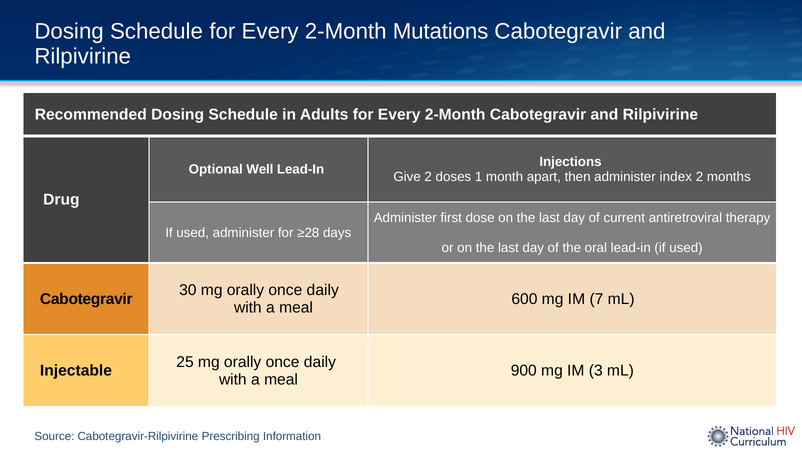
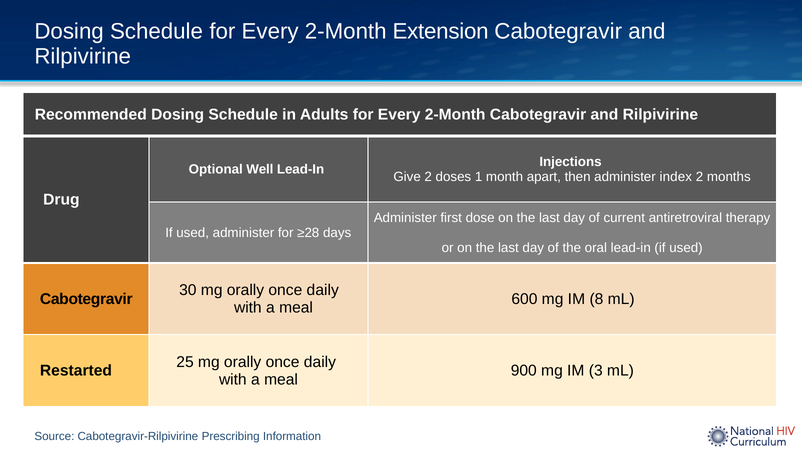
Mutations: Mutations -> Extension (441, 32)
7: 7 -> 8 (596, 299)
Injectable: Injectable -> Restarted (76, 371)
